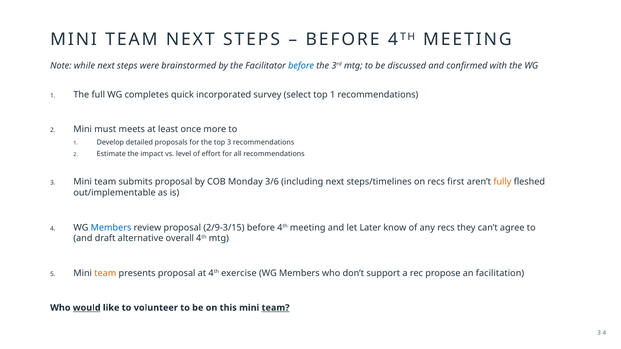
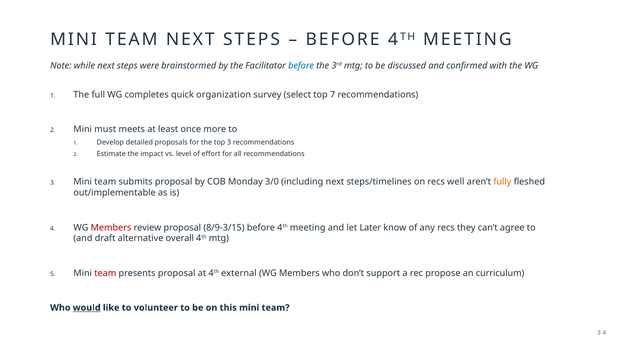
incorporated: incorporated -> organization (224, 95)
top 1: 1 -> 7 (333, 95)
3/6: 3/6 -> 3/0 (272, 182)
first: first -> well (456, 182)
Members colour: blue -> red (111, 228)
2/9-3/15: 2/9-3/15 -> 8/9-3/15 (224, 228)
team colour: orange -> red (105, 273)
exercise: exercise -> external (239, 273)
facilitation: facilitation -> curriculum (500, 273)
team underline: present -> none (276, 308)
